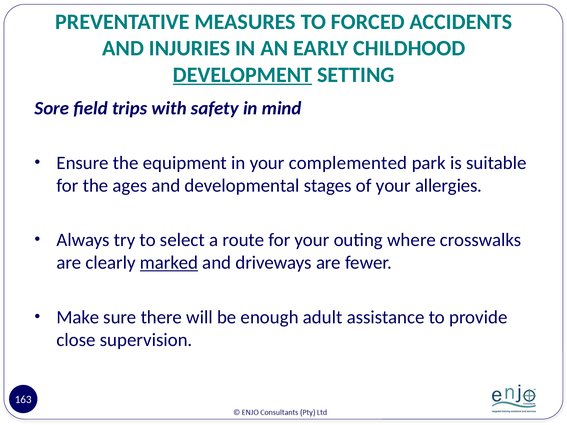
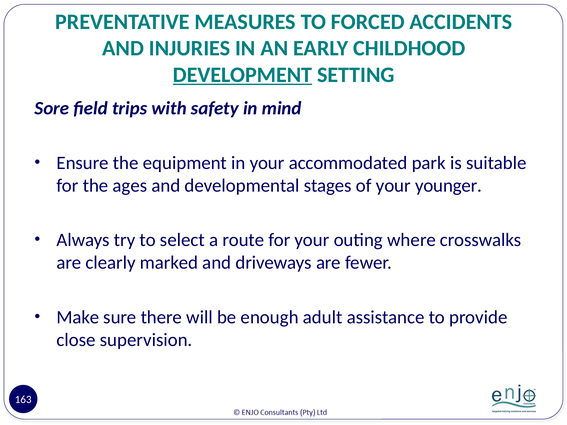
complemented: complemented -> accommodated (348, 163)
allergies: allergies -> younger (449, 186)
marked underline: present -> none (169, 263)
